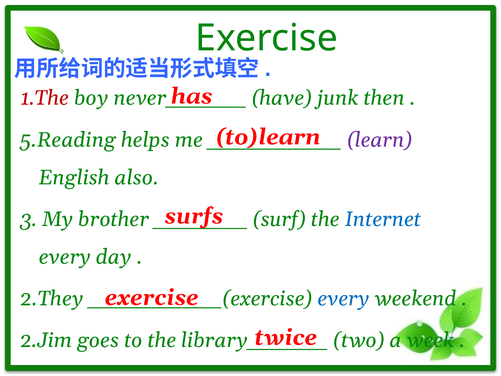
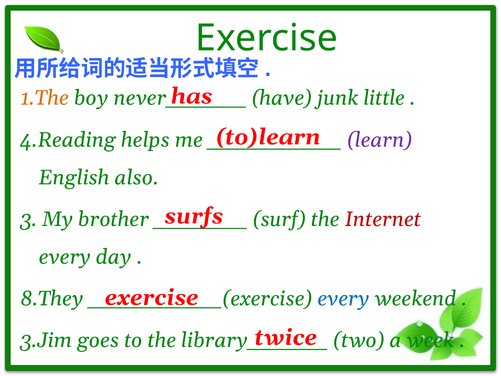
1.The colour: red -> orange (45, 98)
then: then -> little (384, 98)
5.Reading: 5.Reading -> 4.Reading (68, 140)
Internet colour: blue -> red (383, 219)
2.They: 2.They -> 8.They (52, 298)
2.Jim: 2.Jim -> 3.Jim (46, 340)
